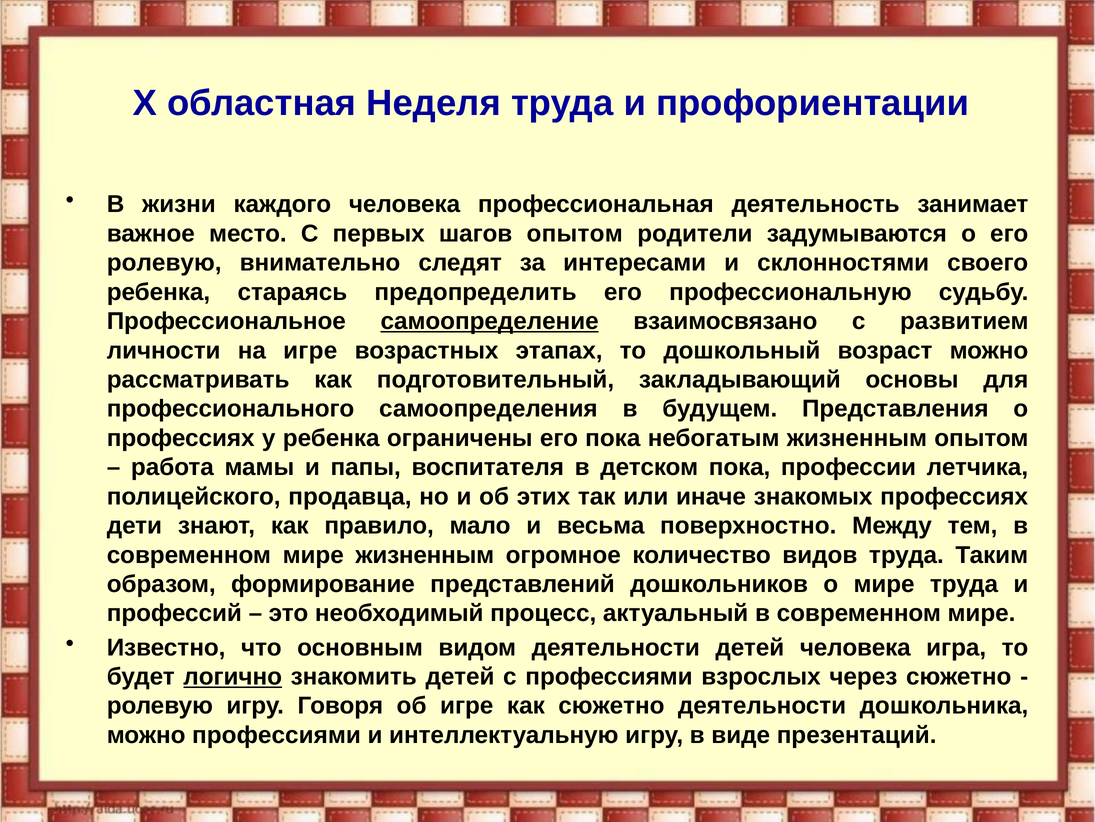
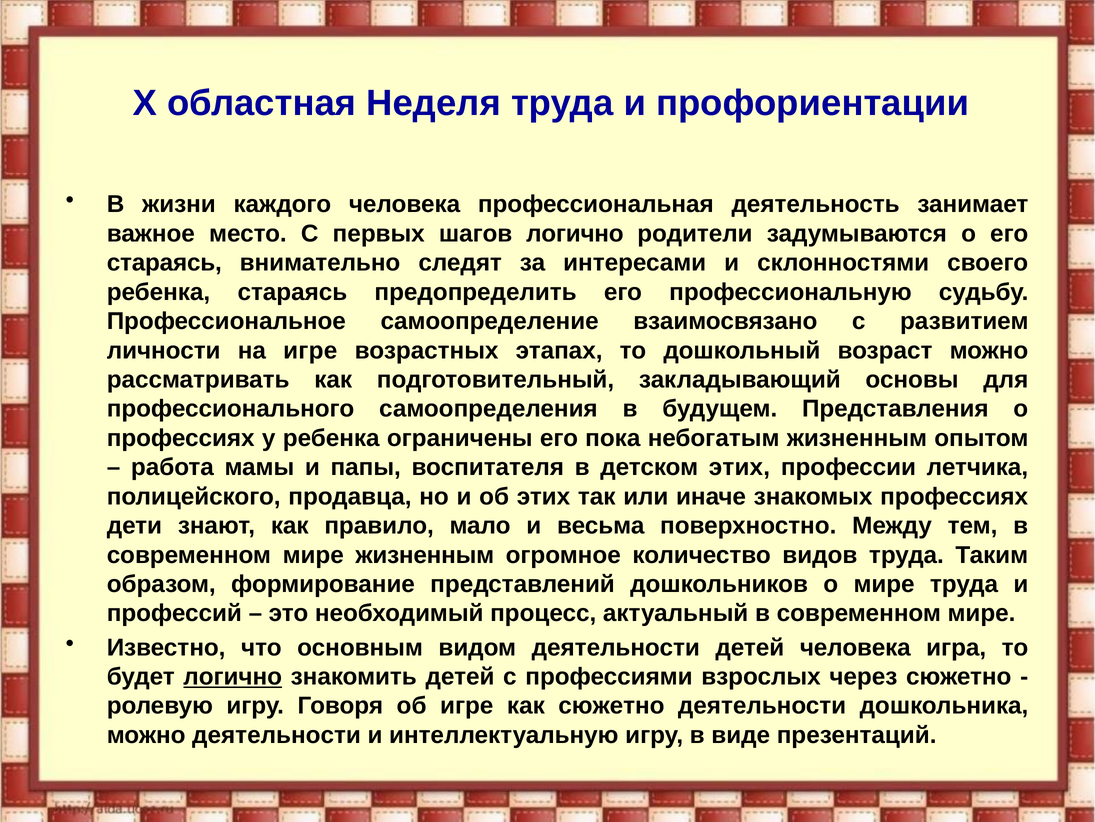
шагов опытом: опытом -> логично (575, 233)
ролевую: ролевую -> стараясь (164, 263)
самоопределение underline: present -> none (490, 321)
детском пока: пока -> этих (739, 467)
можно профессиями: профессиями -> деятельности (277, 734)
